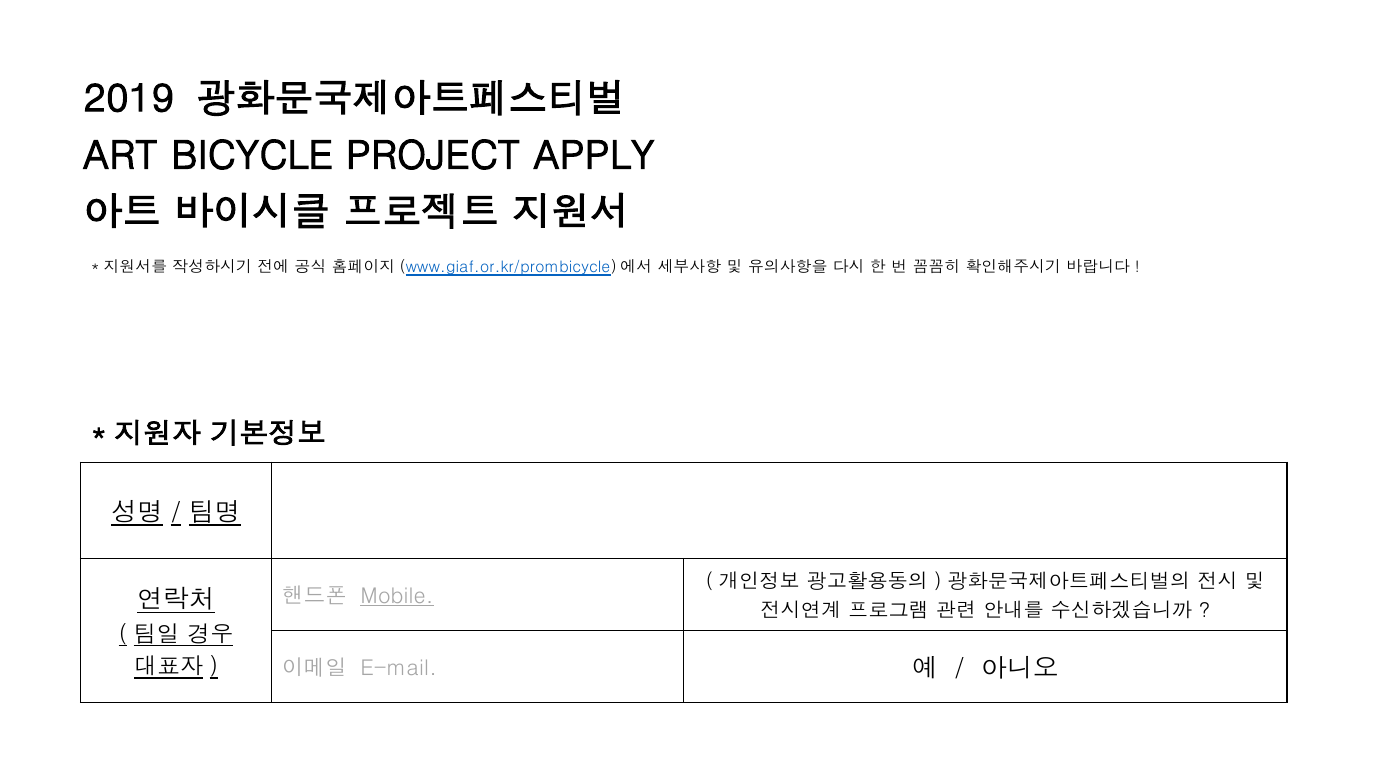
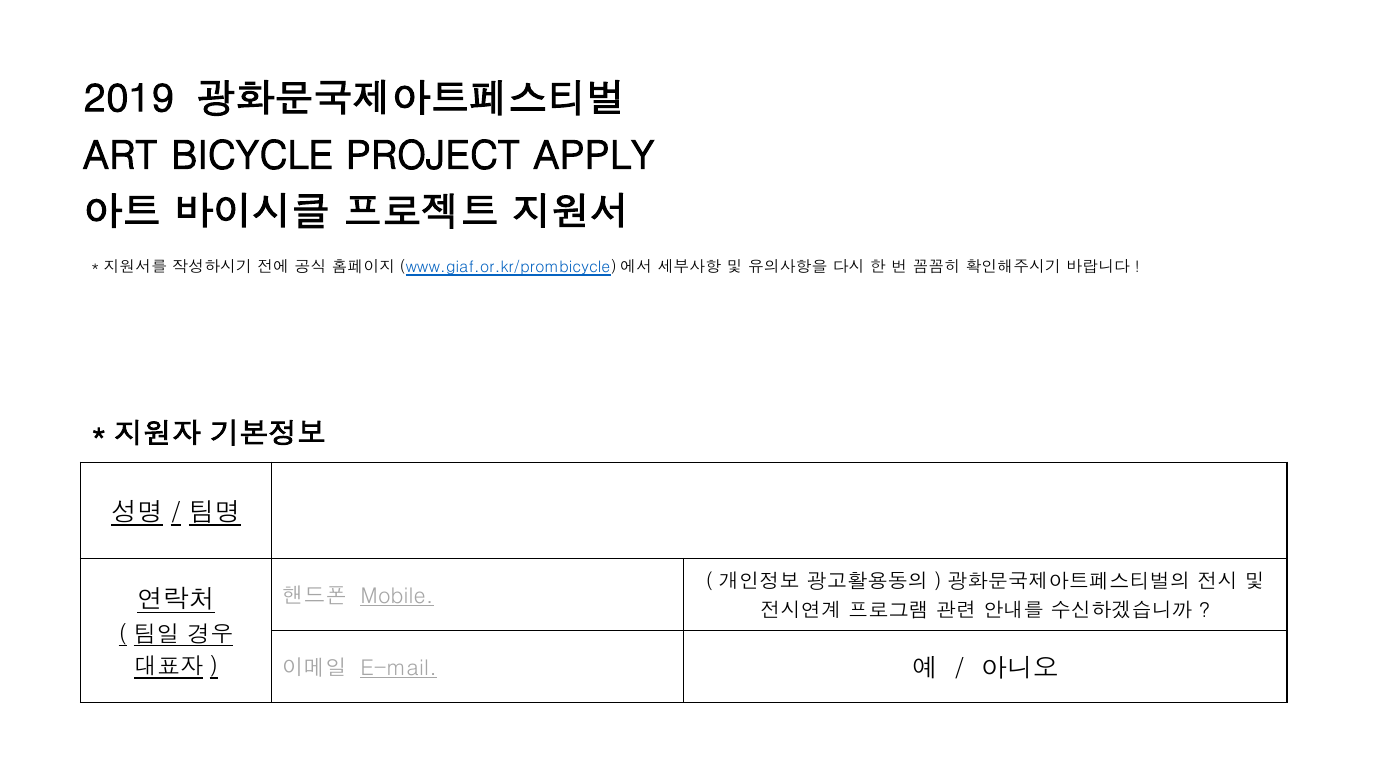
E-mail underline: none -> present (399, 669)
